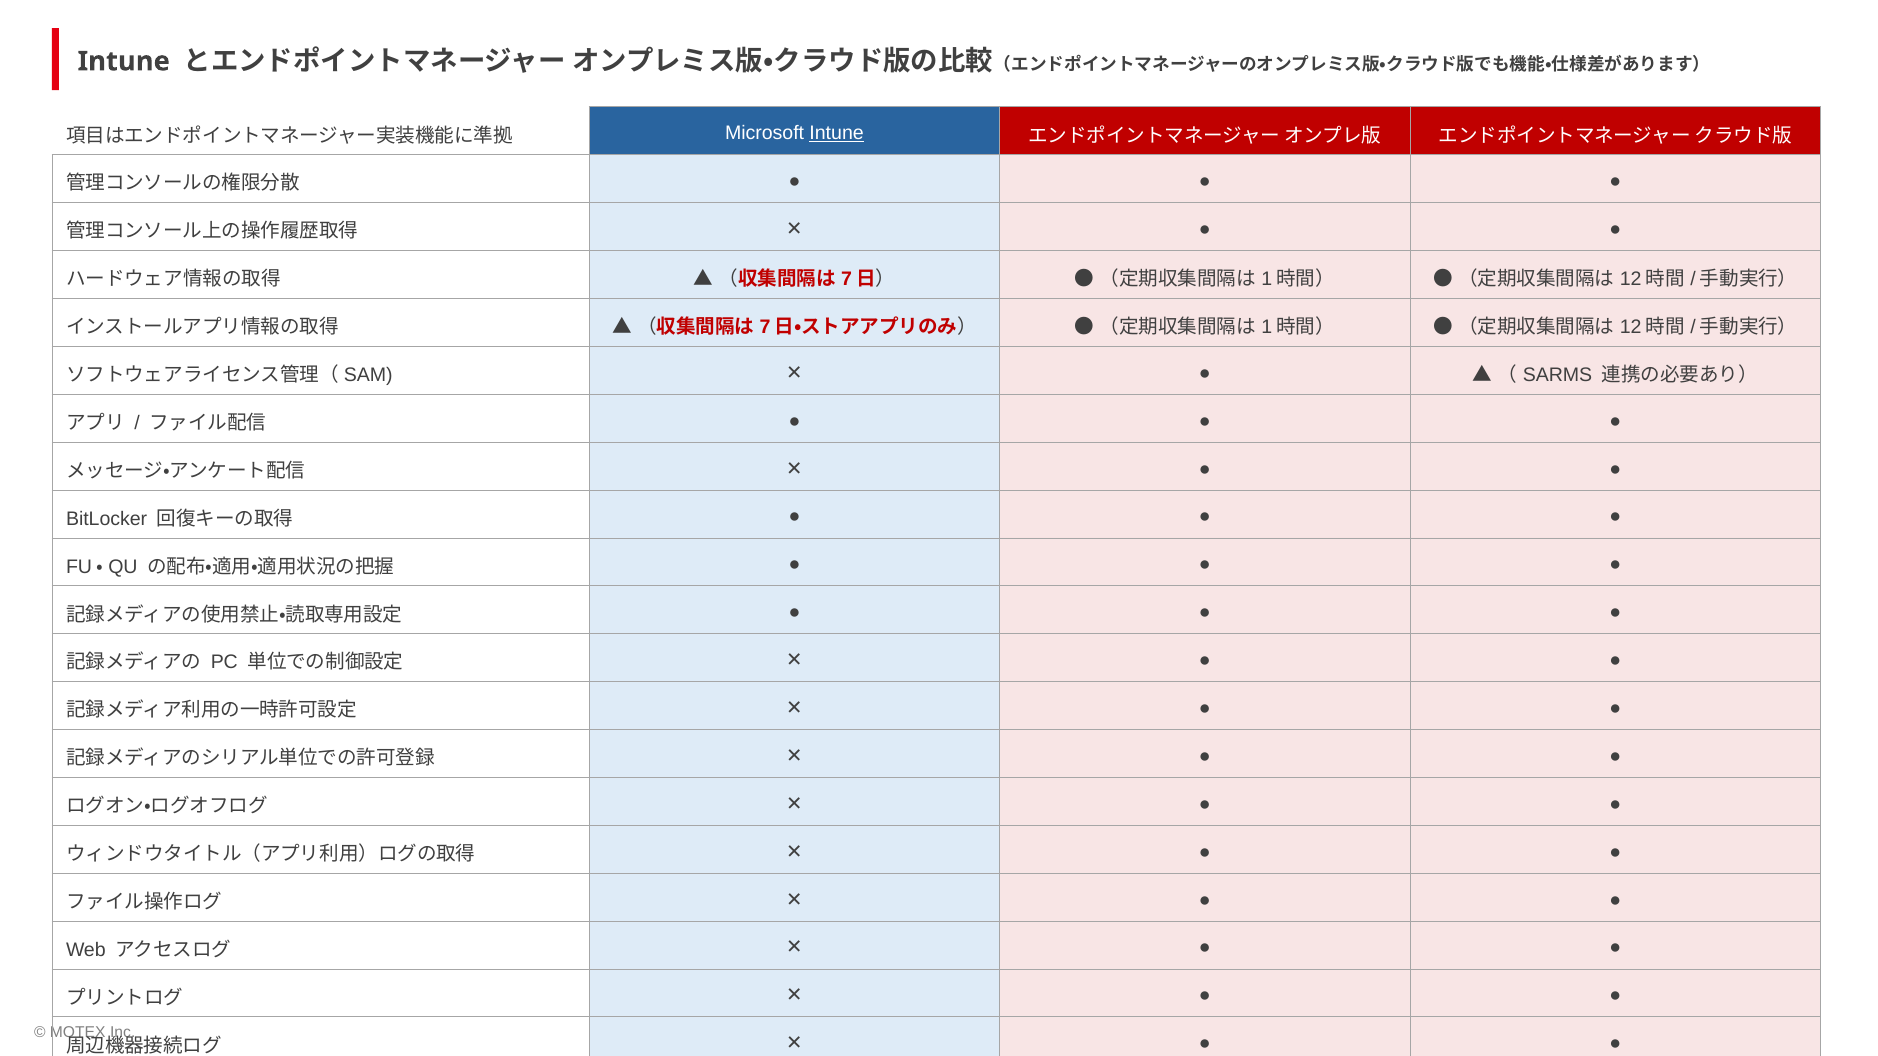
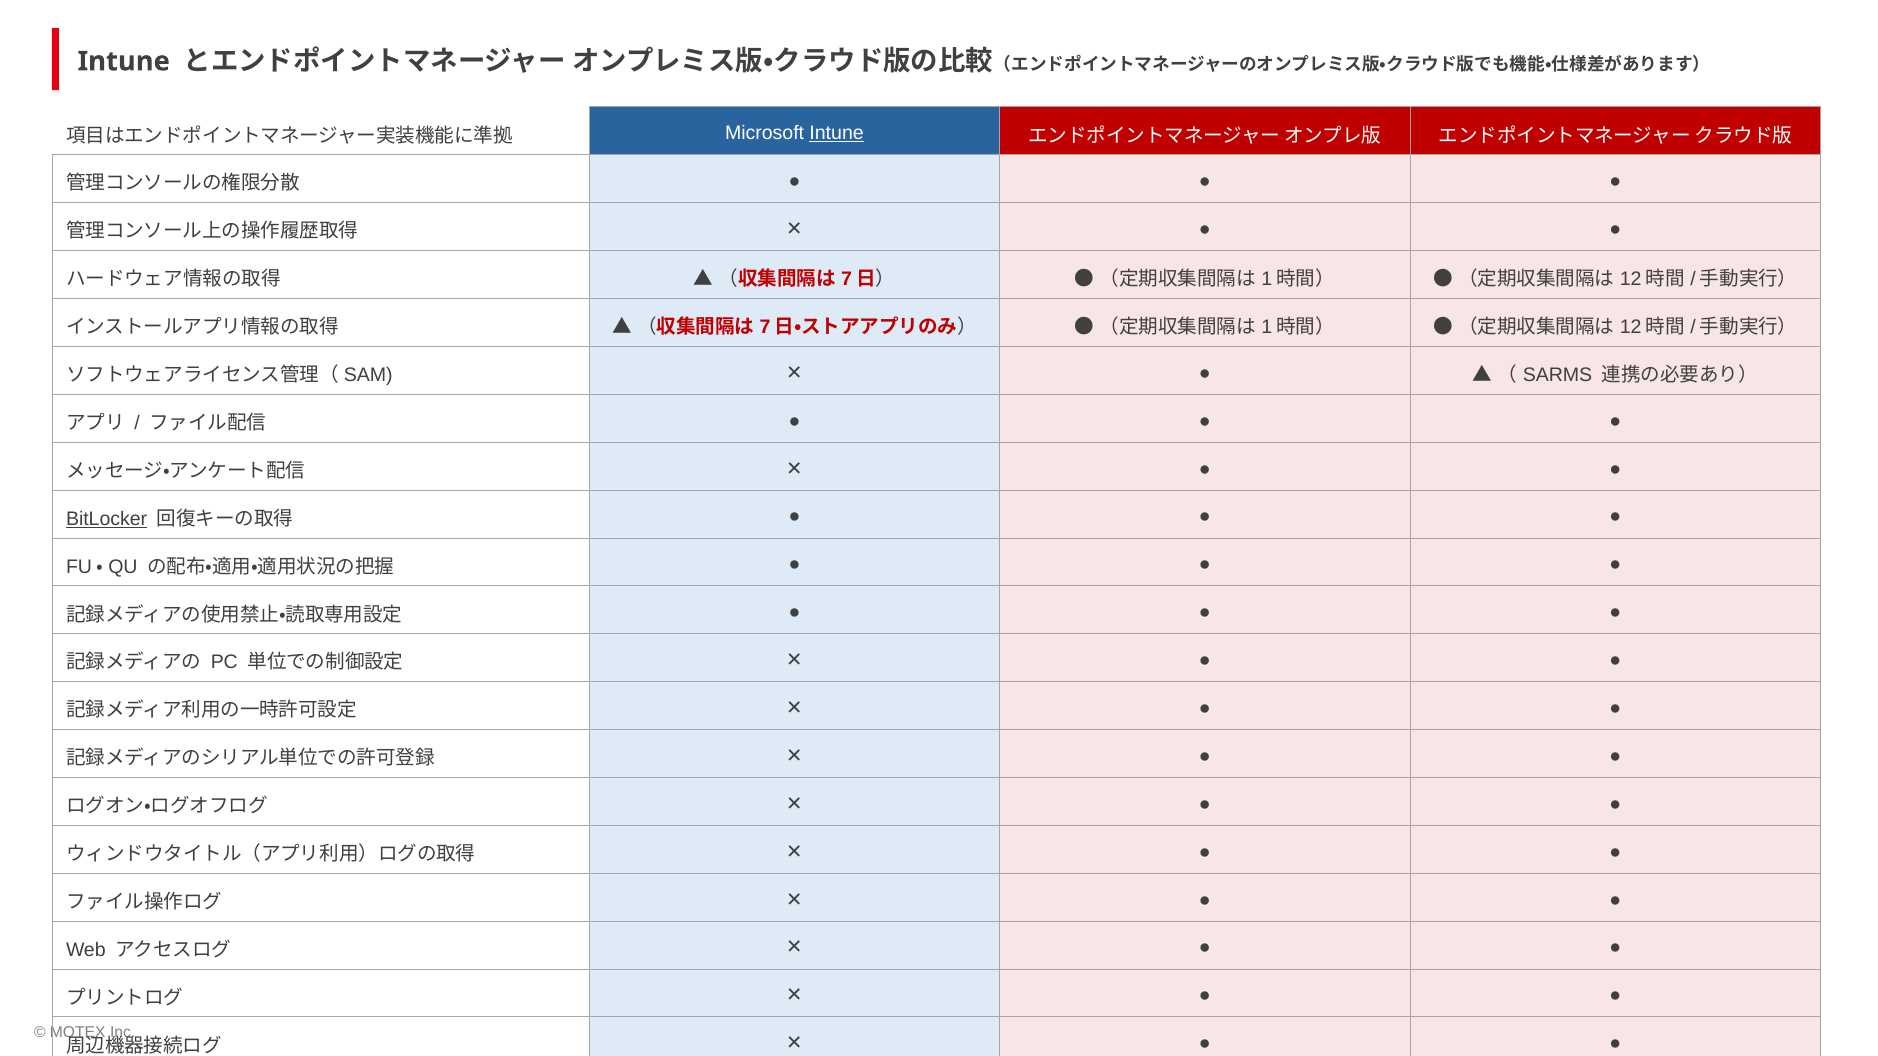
BitLocker underline: none -> present (107, 519)
